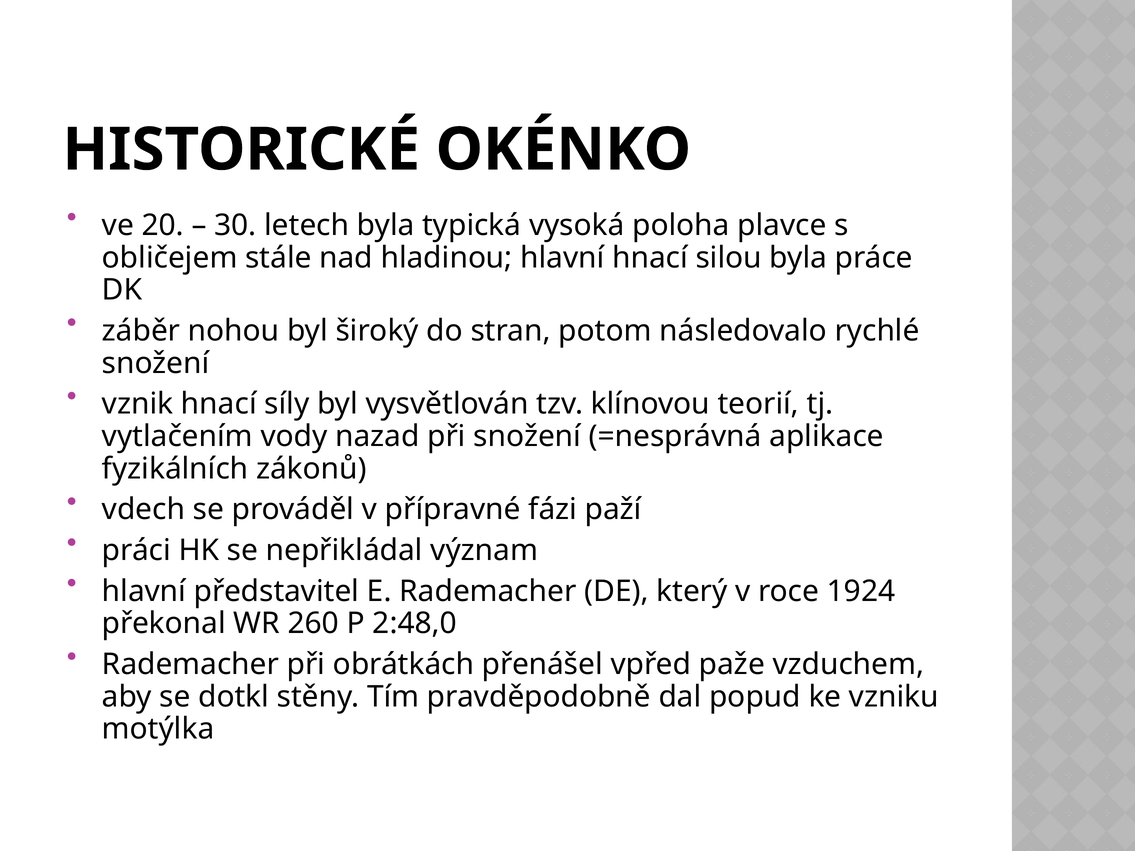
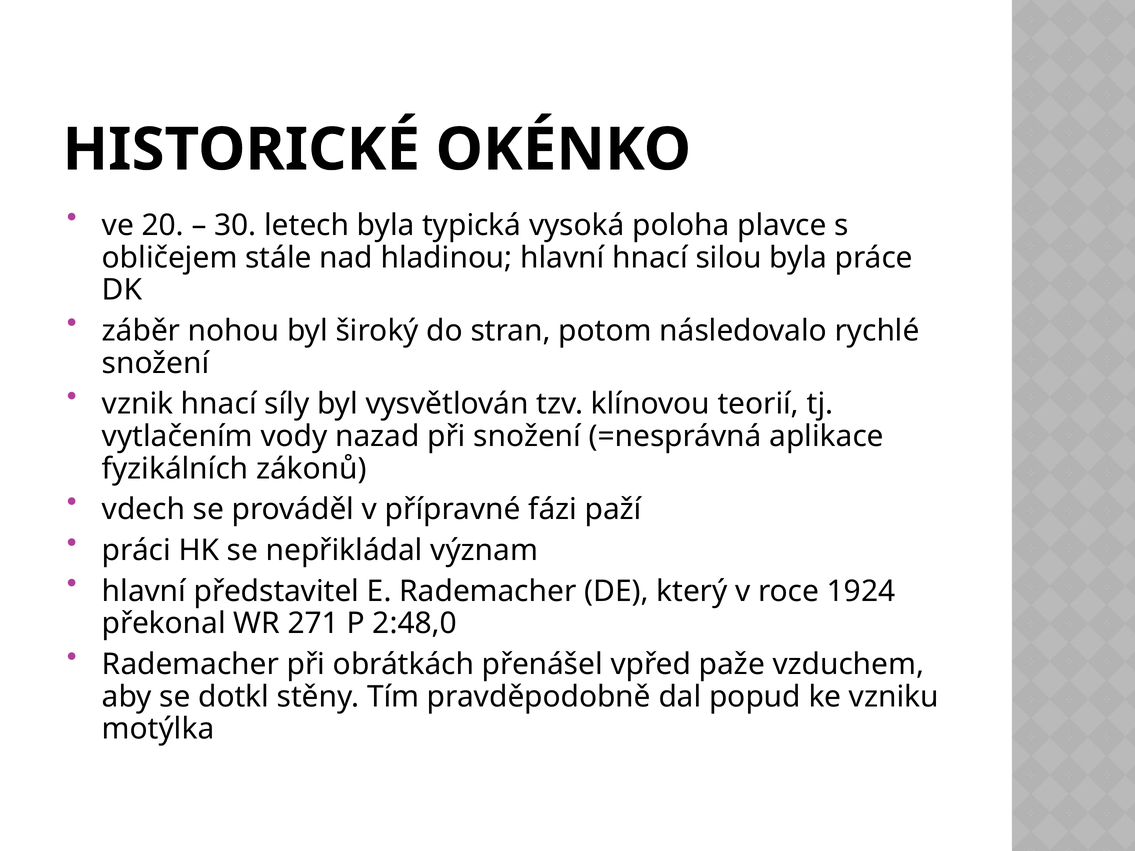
260: 260 -> 271 (313, 624)
